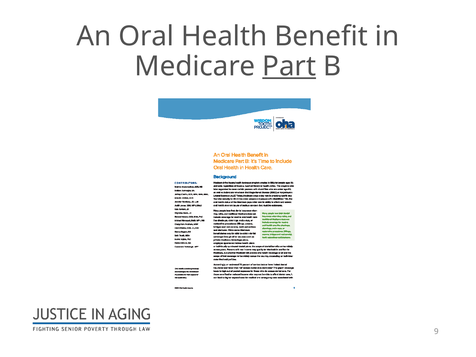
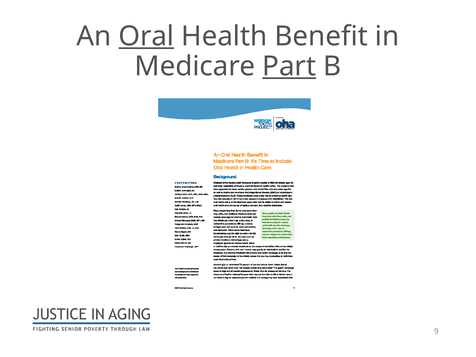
Oral underline: none -> present (146, 36)
